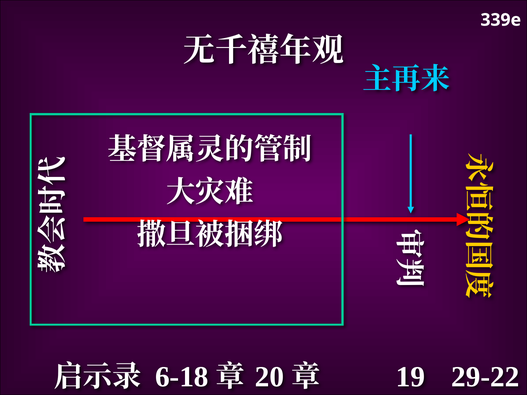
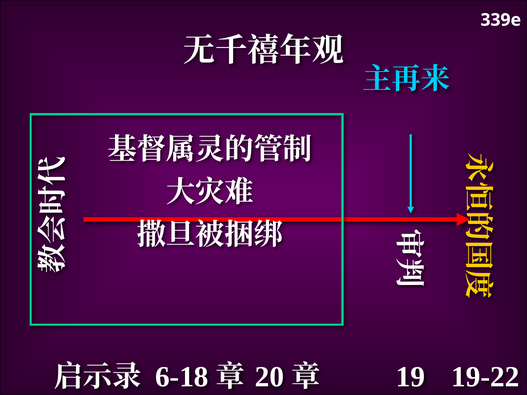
29-22: 29-22 -> 19-22 (485, 377)
